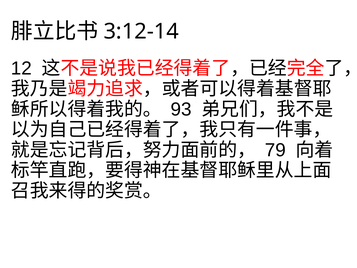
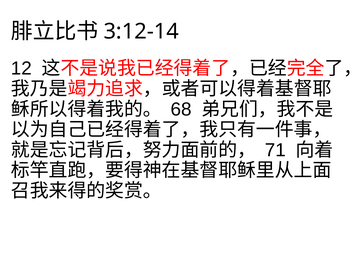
93: 93 -> 68 (181, 109)
79: 79 -> 71 (275, 150)
